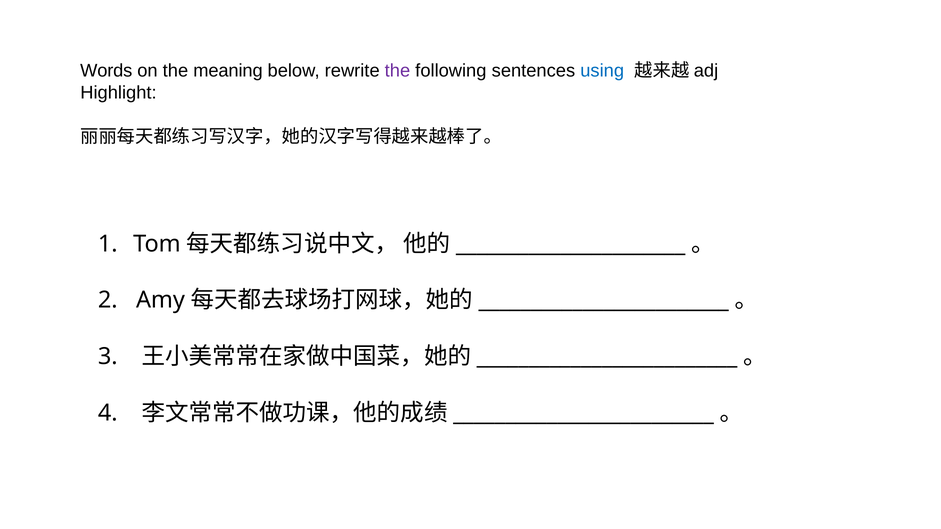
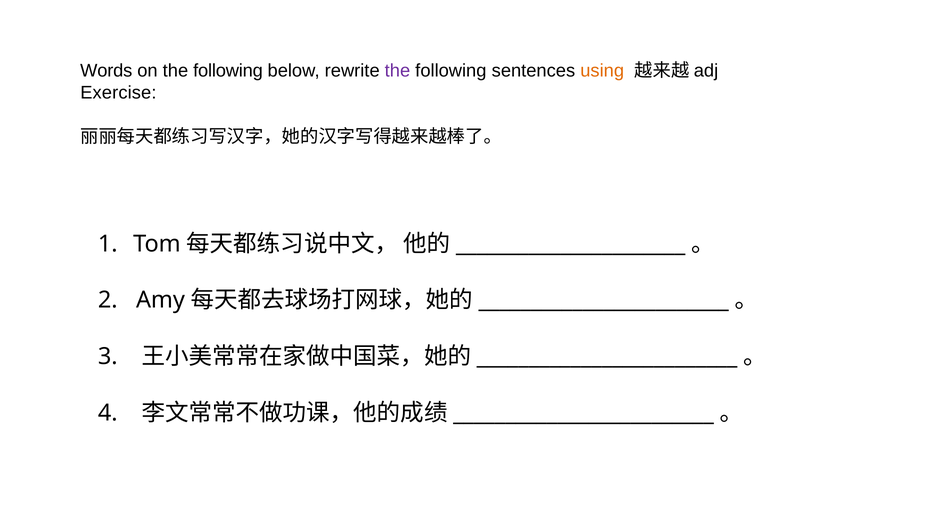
on the meaning: meaning -> following (228, 71)
using colour: blue -> orange (602, 71)
Highlight: Highlight -> Exercise (118, 93)
